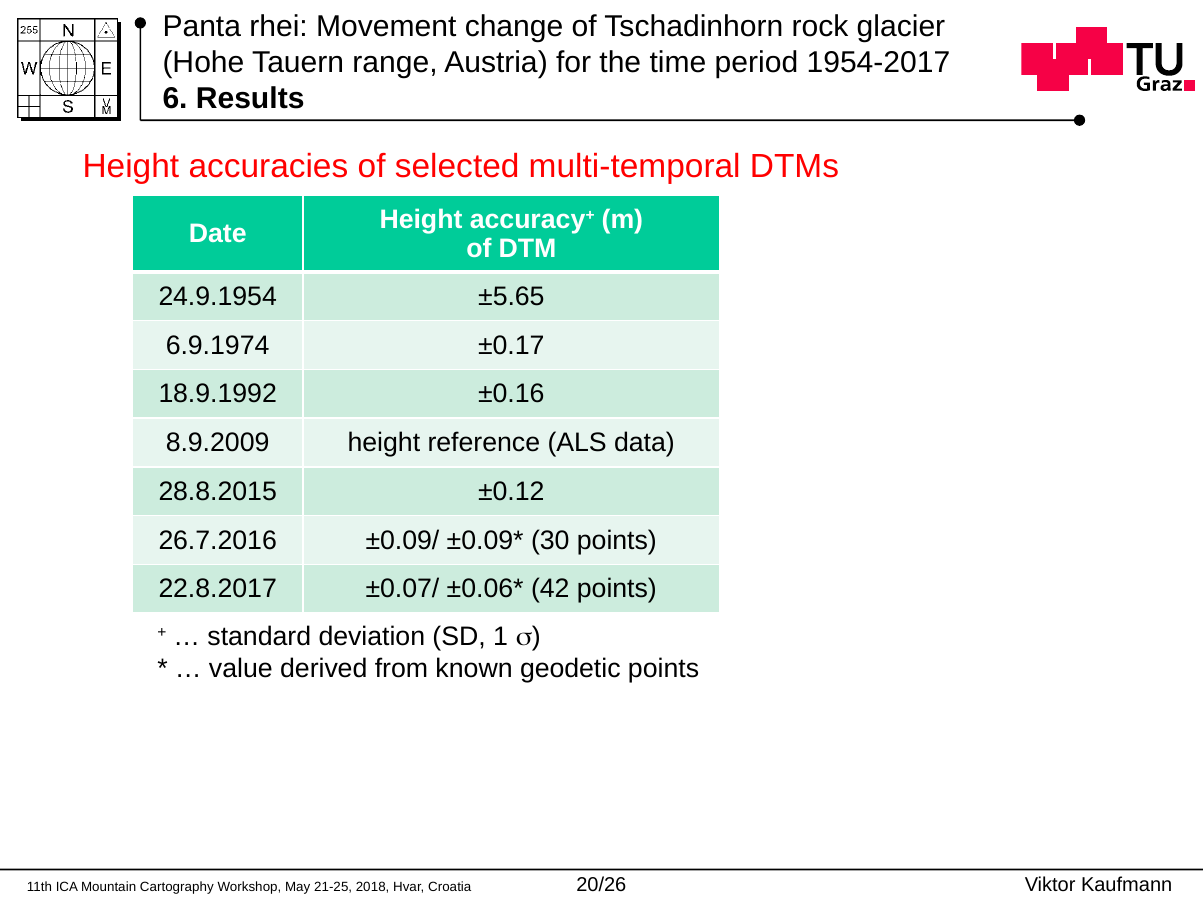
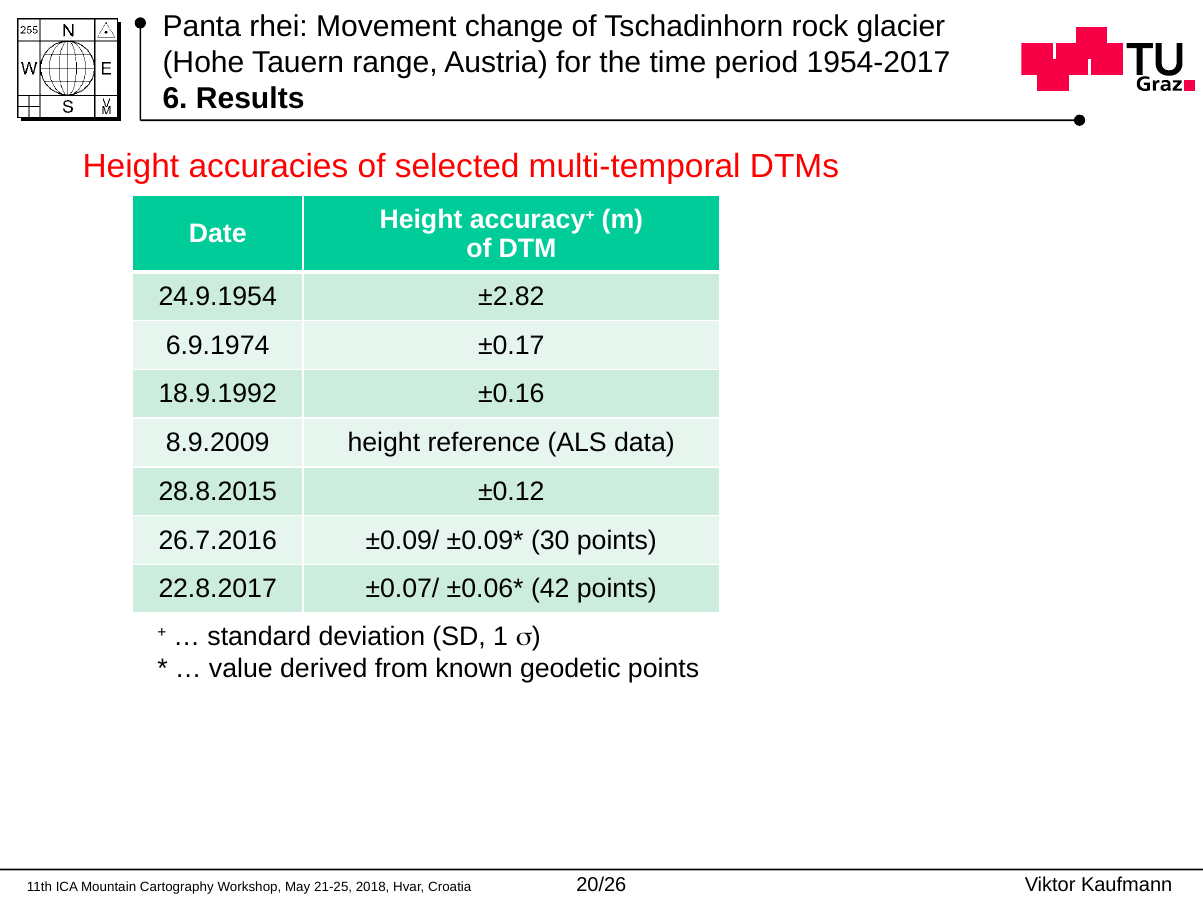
±5.65: ±5.65 -> ±2.82 (511, 297)
